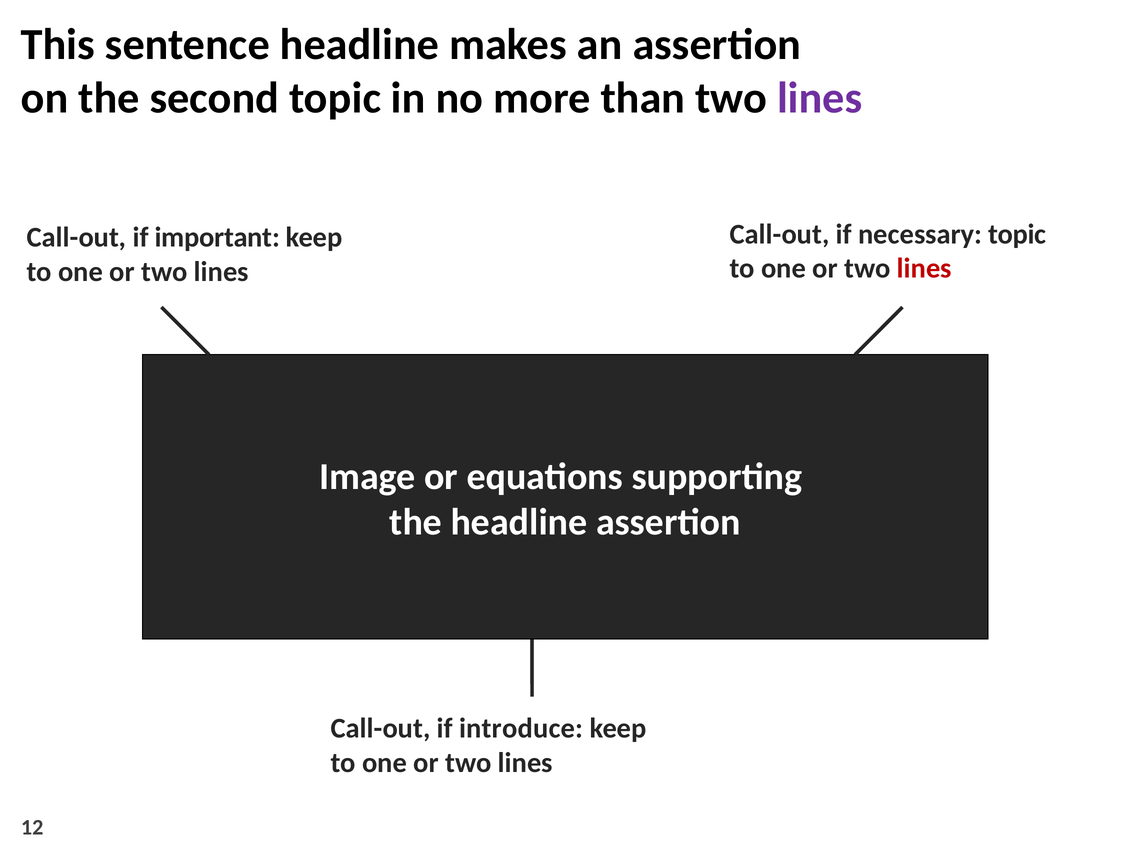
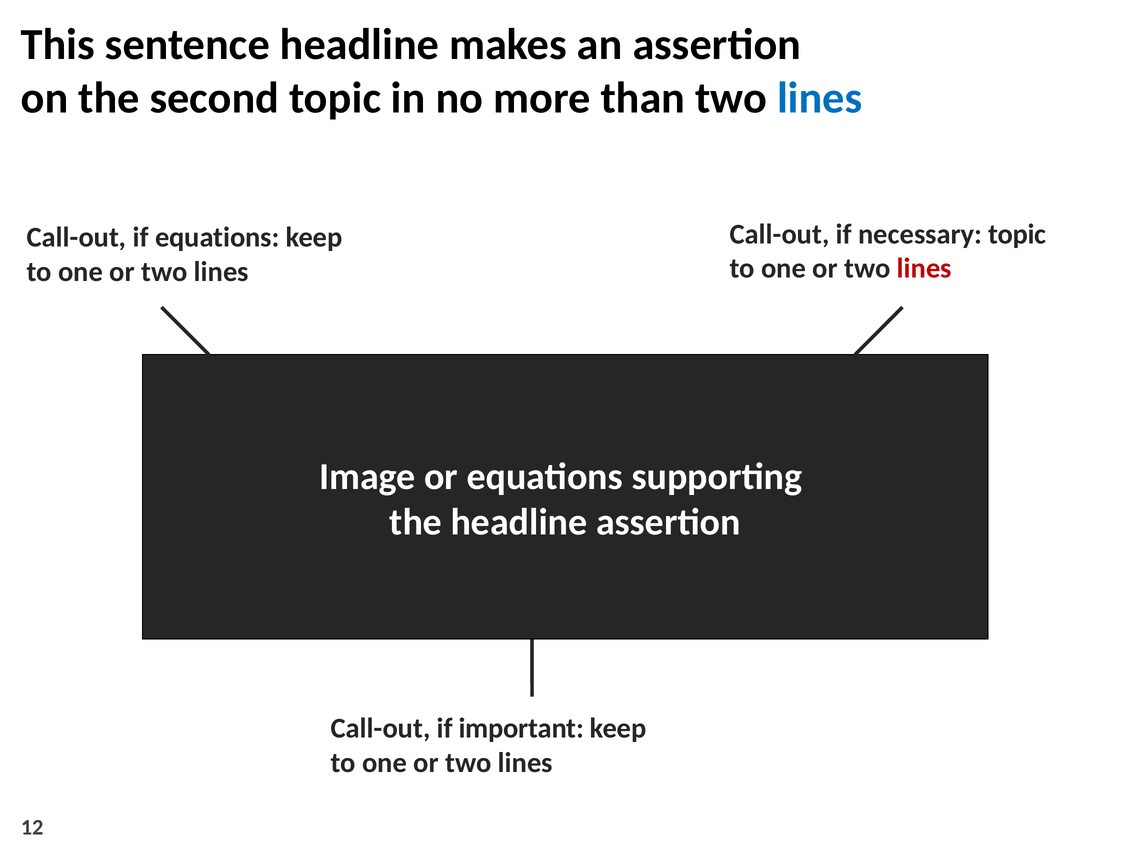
lines colour: purple -> blue (820, 98)
if important: important -> equations (217, 238)
introduce: introduce -> important (521, 728)
